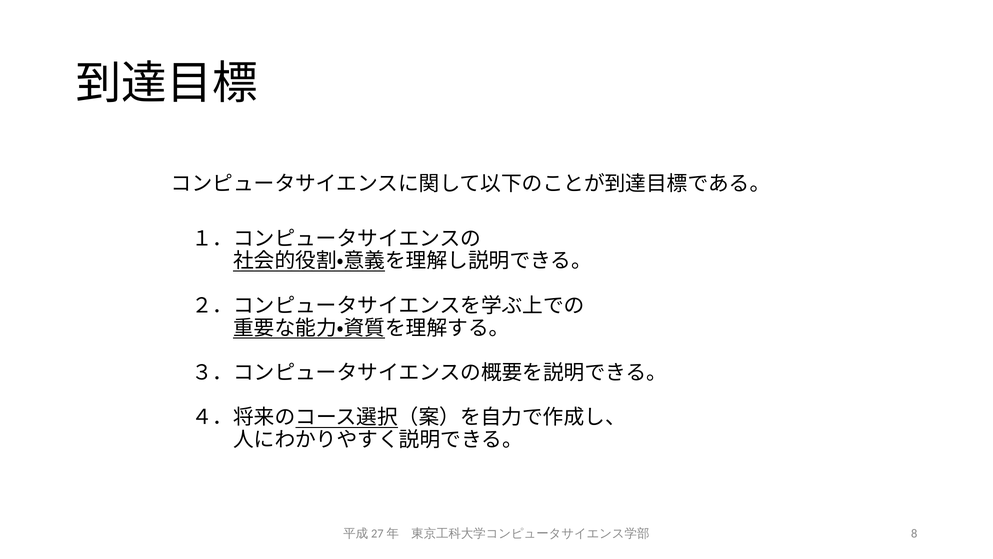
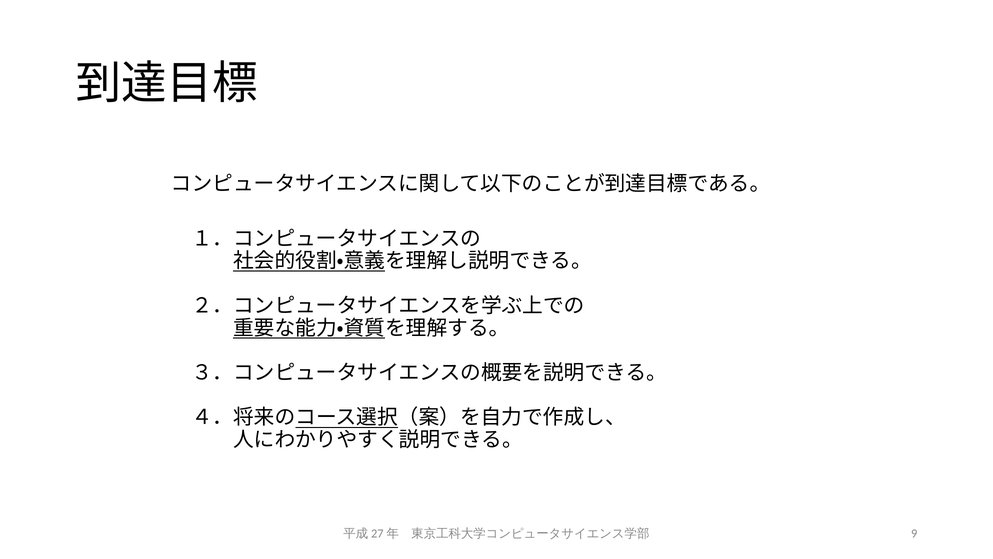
8: 8 -> 9 (914, 533)
